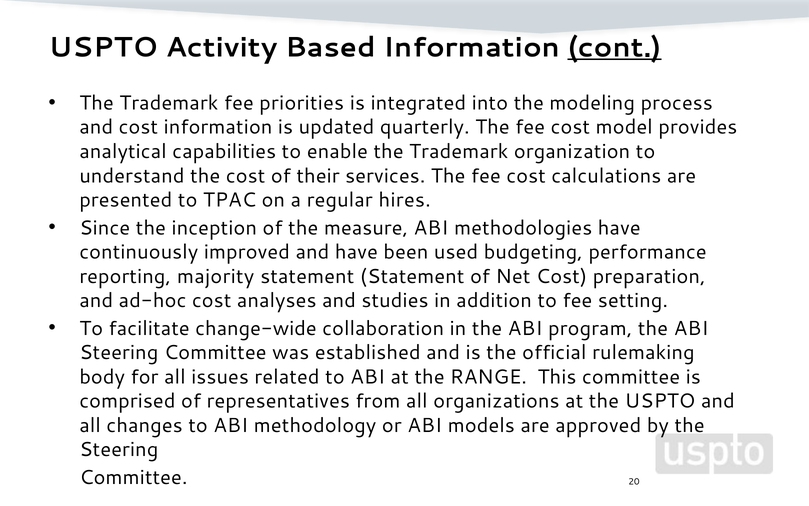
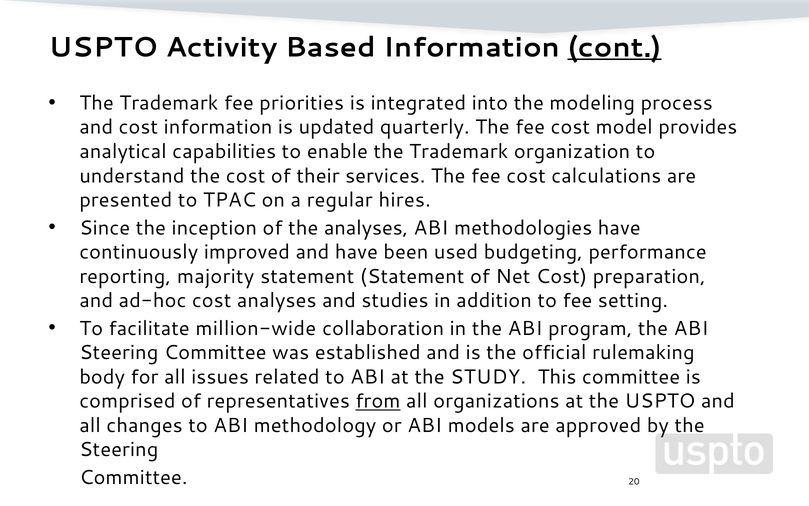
the measure: measure -> analyses (366, 228)
change-wide: change-wide -> million-wide (256, 328)
RANGE: RANGE -> STUDY (488, 377)
from underline: none -> present (378, 401)
